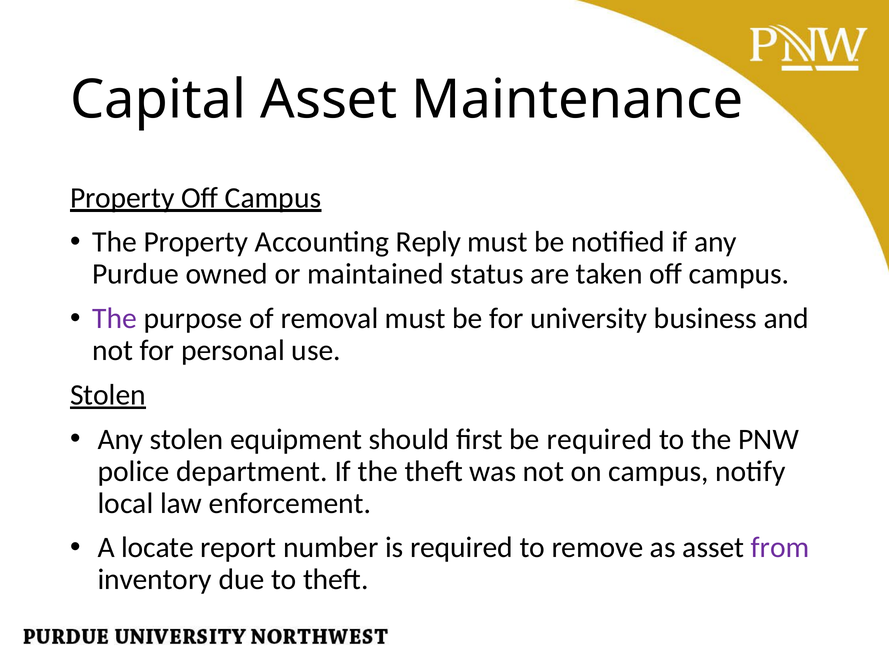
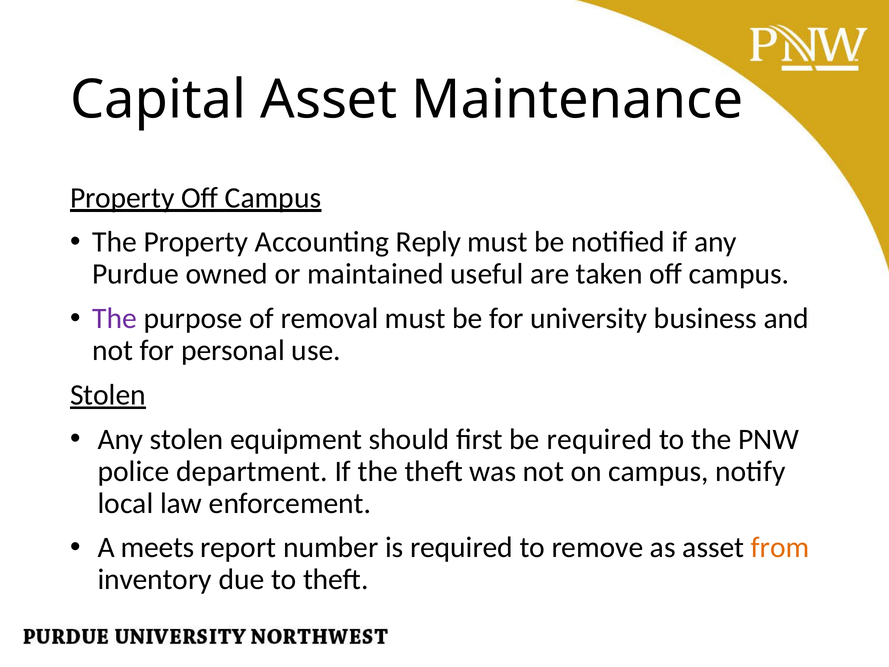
status: status -> useful (487, 274)
locate: locate -> meets (158, 547)
from colour: purple -> orange (780, 547)
